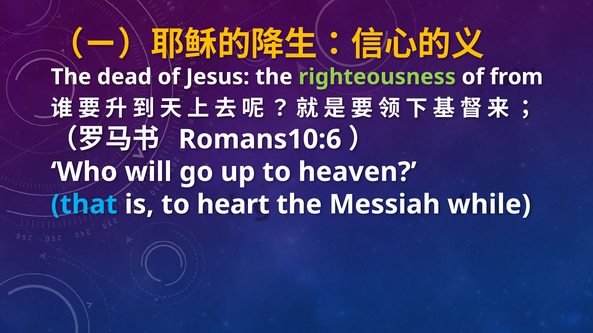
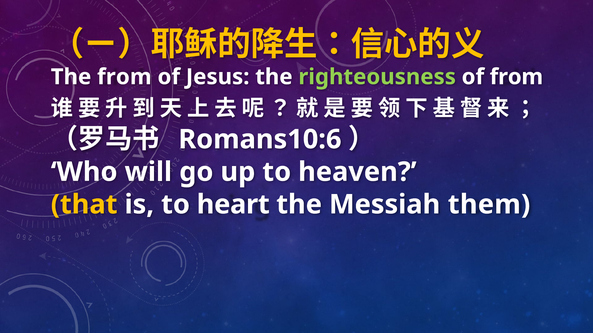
The dead: dead -> from (124, 77)
that colour: light blue -> yellow (84, 205)
while: while -> them (489, 205)
